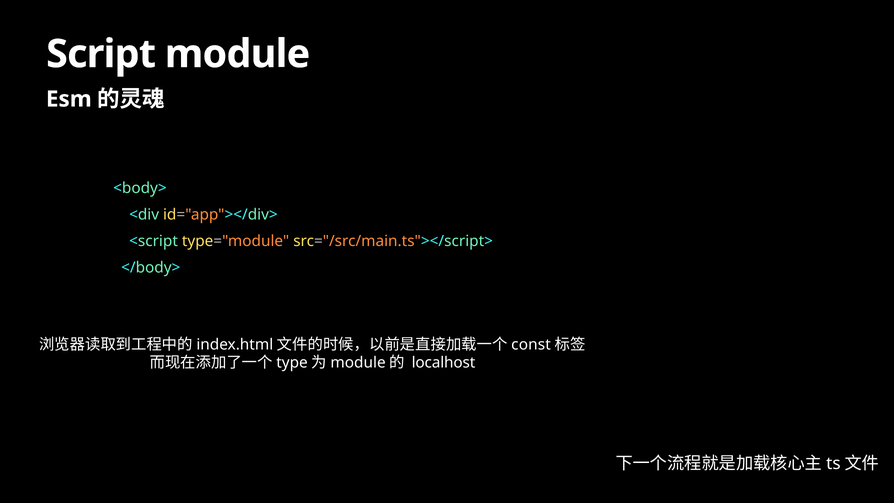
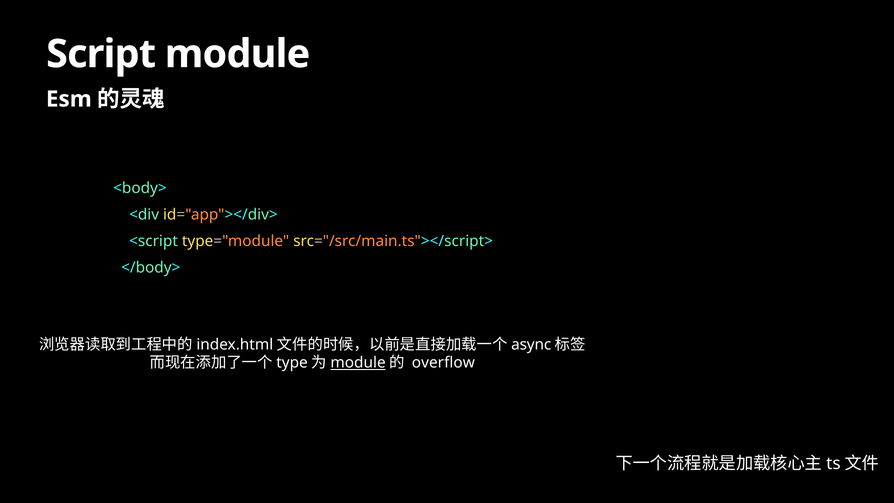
const: const -> async (531, 344)
module underline: none -> present (358, 363)
localhost: localhost -> overflow (443, 363)
